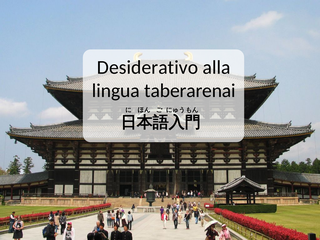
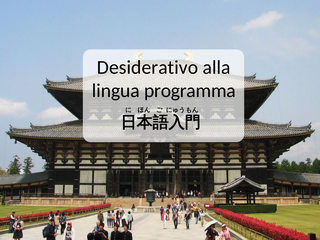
taberarenai: taberarenai -> programma (190, 91)
